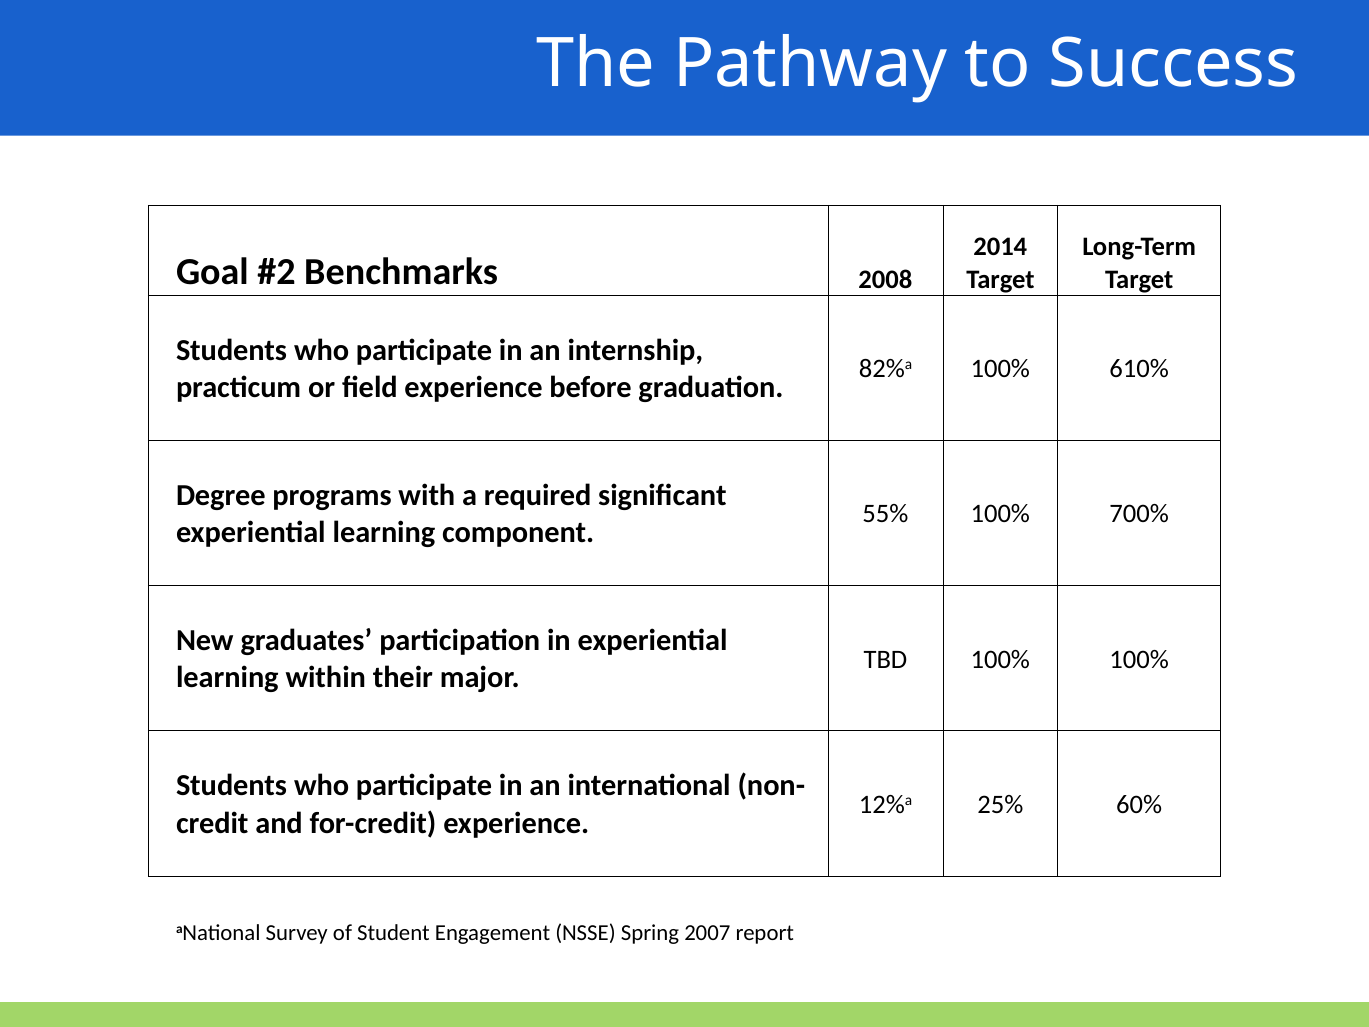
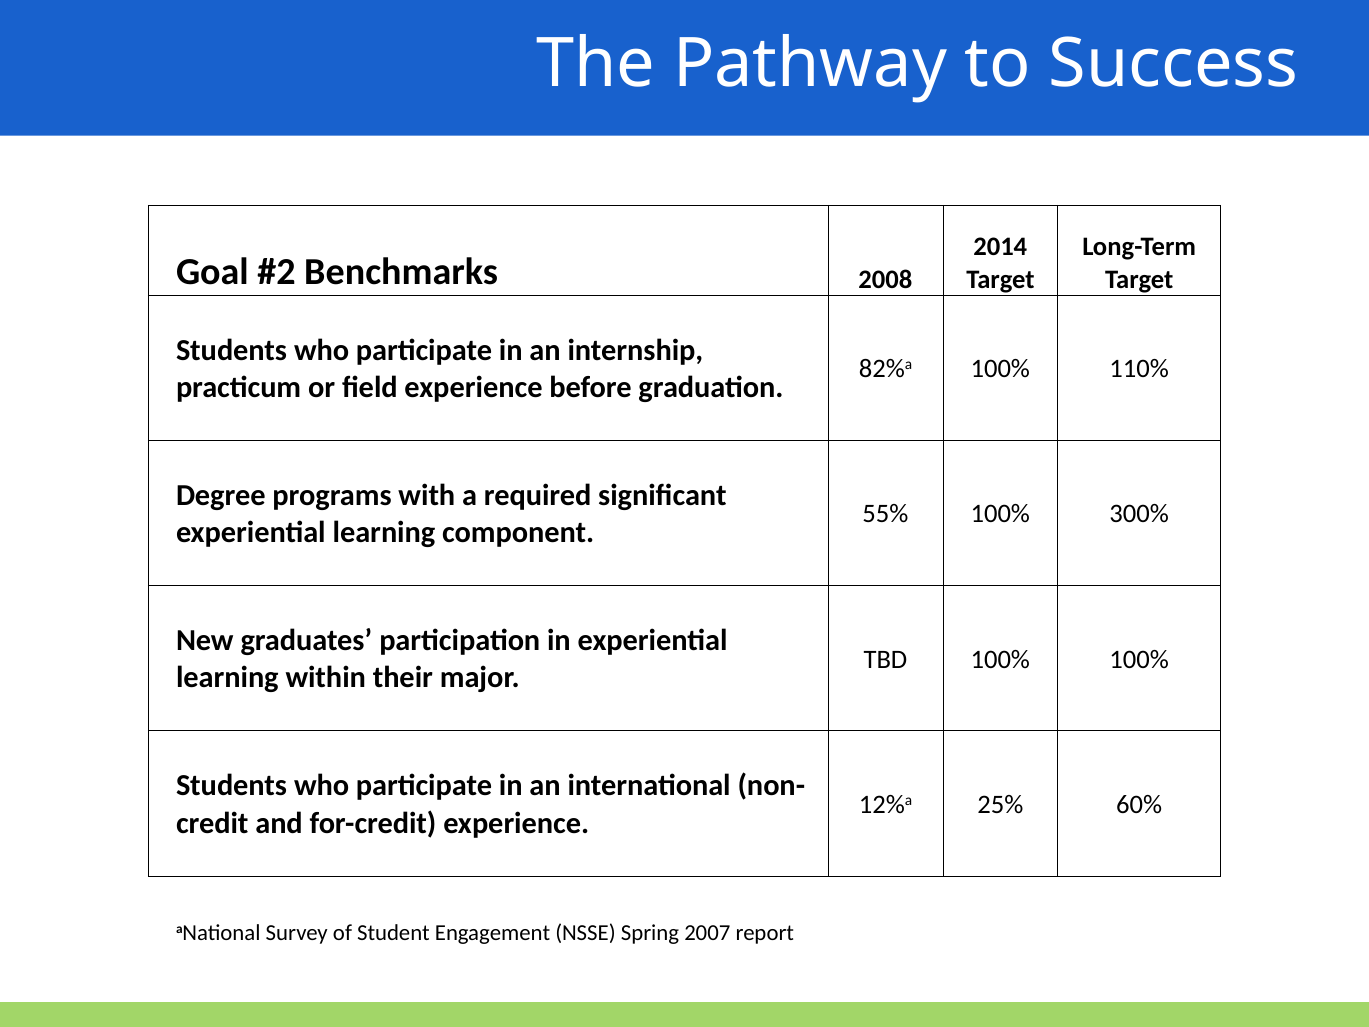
610%: 610% -> 110% (1139, 369)
700%: 700% -> 300% (1139, 514)
